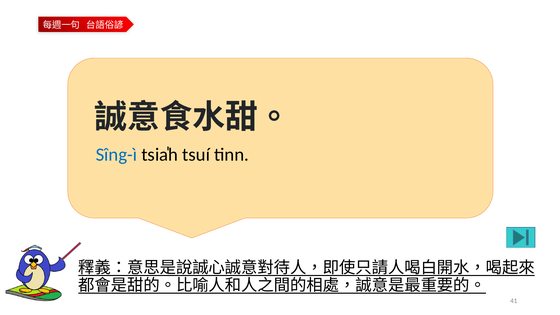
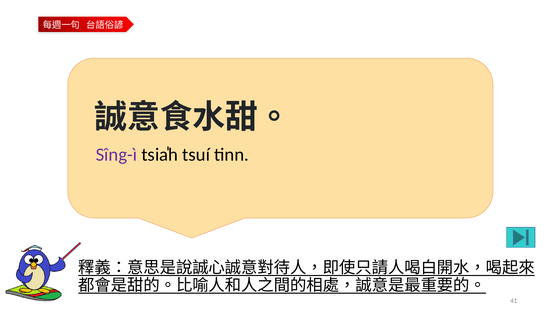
Sîng-ì colour: blue -> purple (116, 155)
